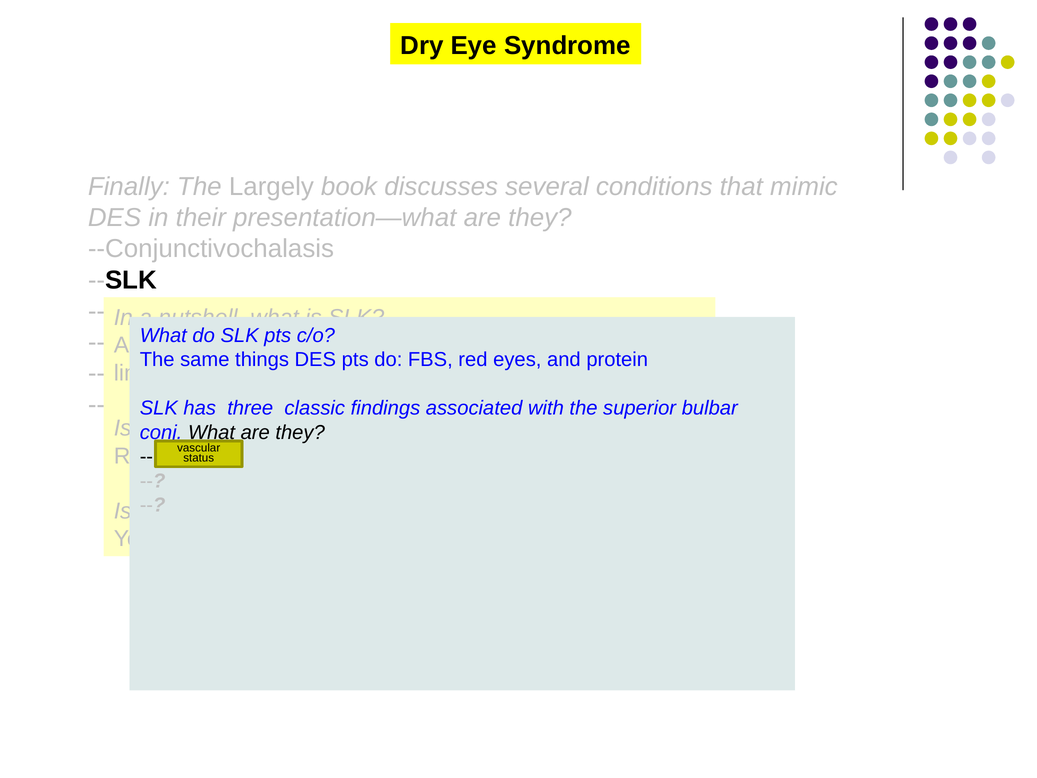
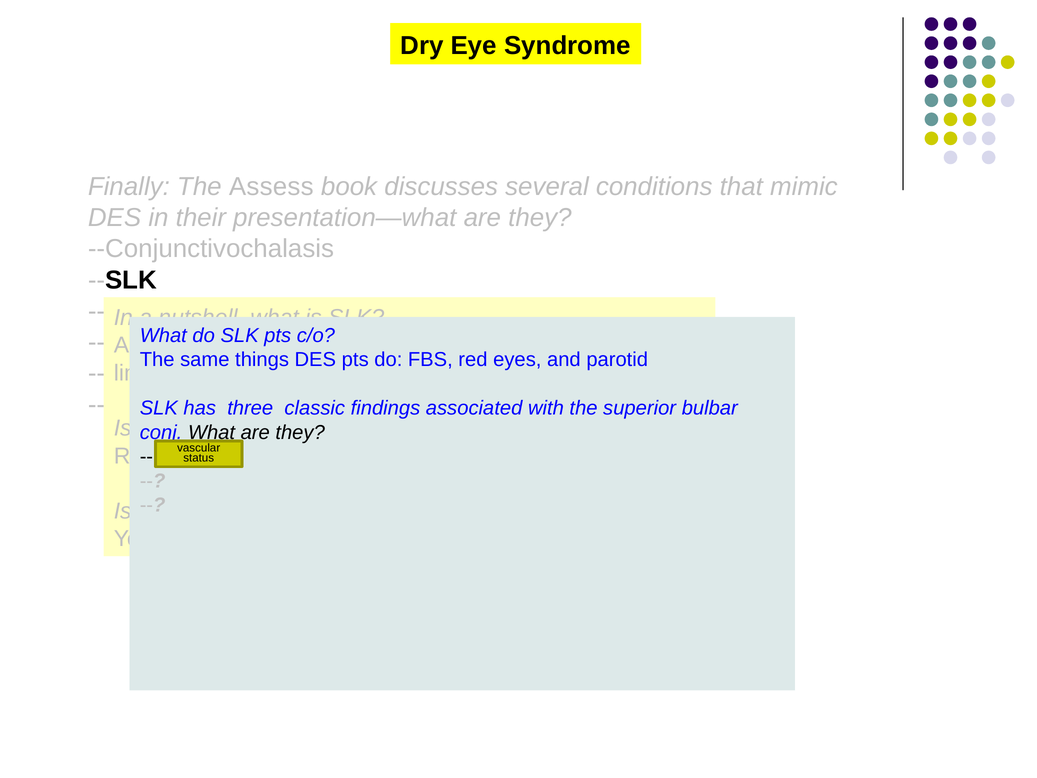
Largely: Largely -> Assess (271, 187)
protein: protein -> parotid (617, 360)
